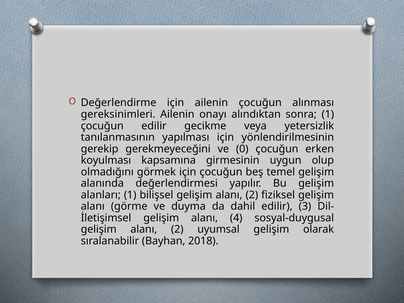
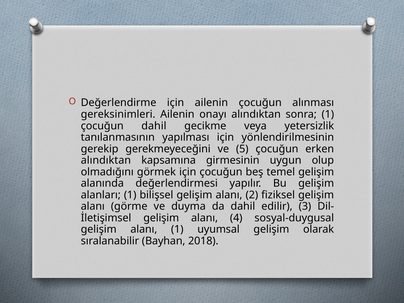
çocuğun edilir: edilir -> dahil (154, 126)
0: 0 -> 5 (242, 149)
koyulması: koyulması -> alındıktan (106, 160)
2: 2 -> 1 (177, 229)
